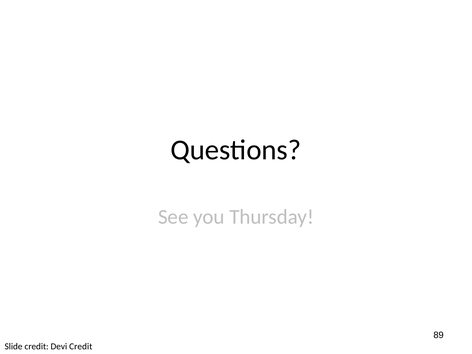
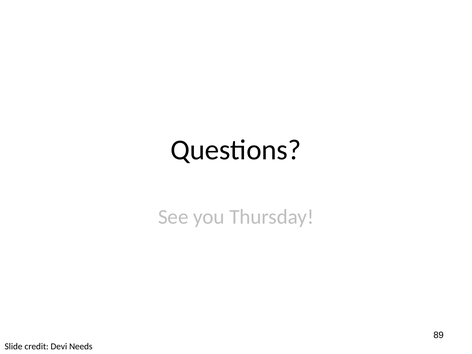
Devi Credit: Credit -> Needs (81, 347)
